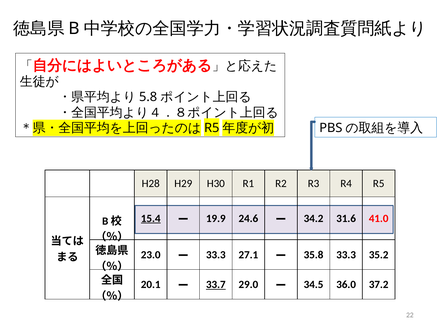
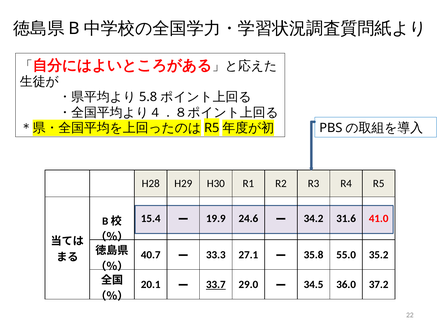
15.4 underline: present -> none (151, 218)
23.0: 23.0 -> 40.7 (151, 255)
35.8 33.3: 33.3 -> 55.0 (346, 255)
